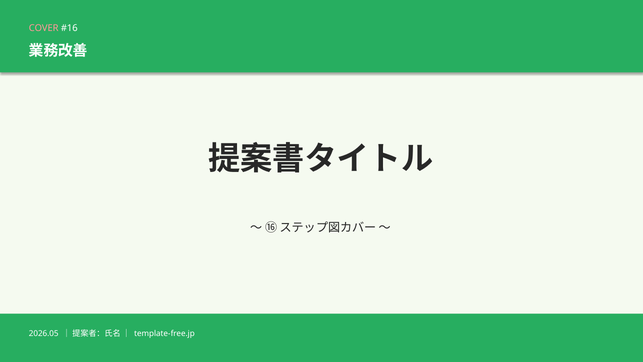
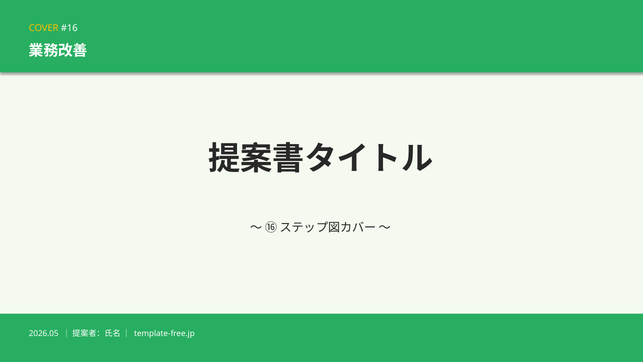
COVER colour: pink -> yellow (44, 28)
